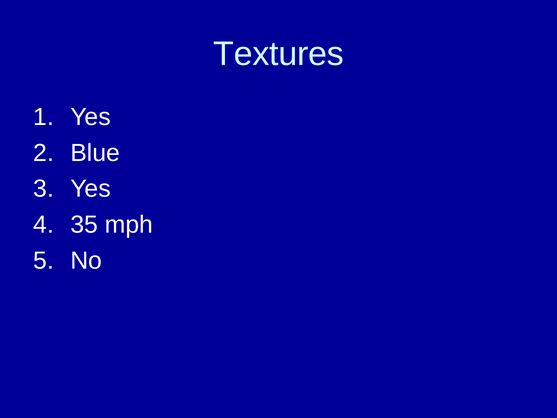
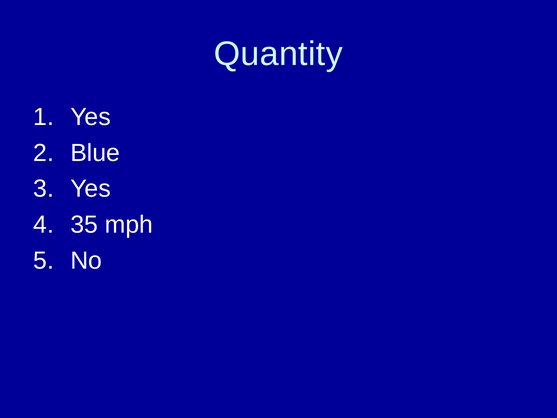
Textures: Textures -> Quantity (278, 54)
